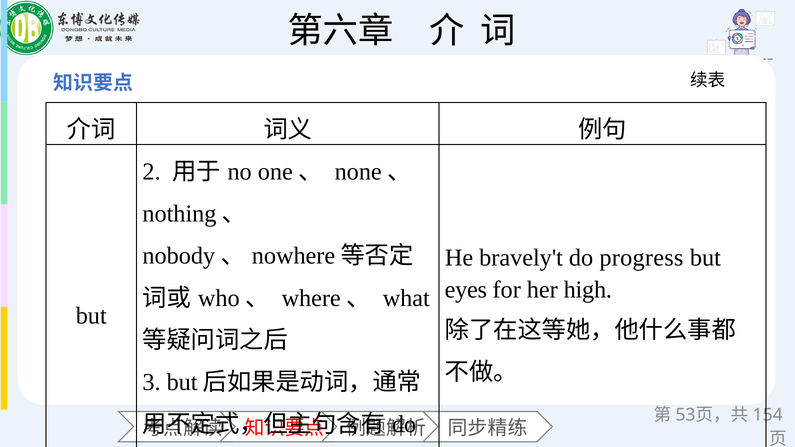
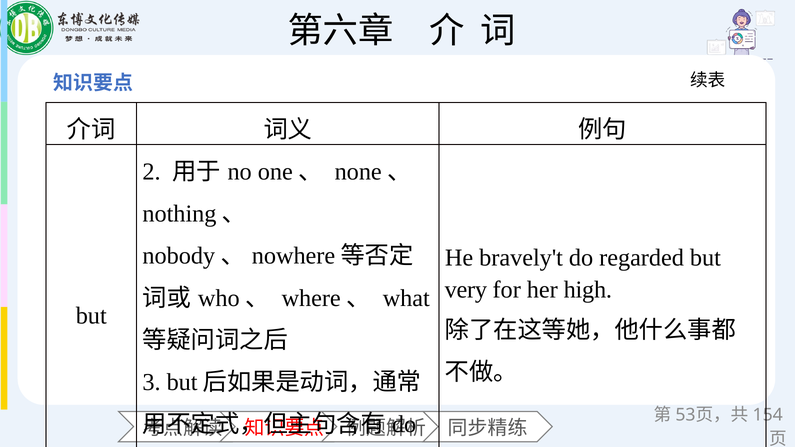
progress: progress -> regarded (642, 258)
eyes: eyes -> very (466, 290)
